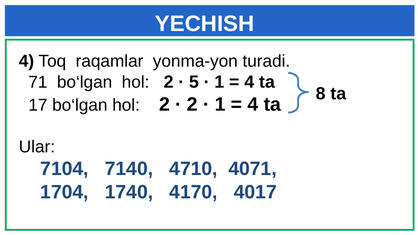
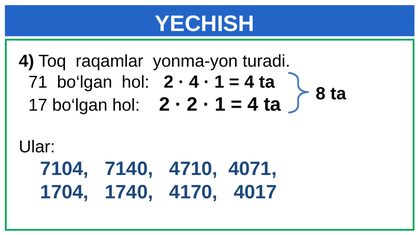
5: 5 -> 4 (194, 82)
